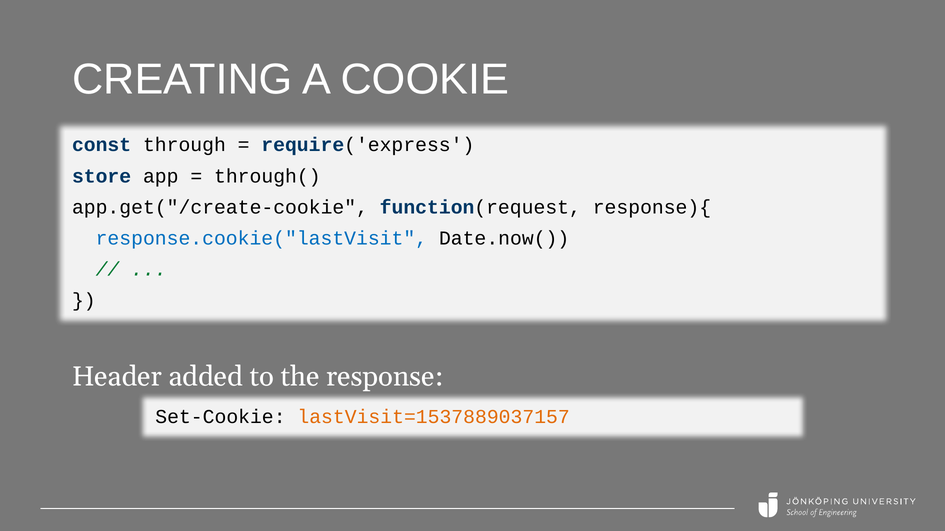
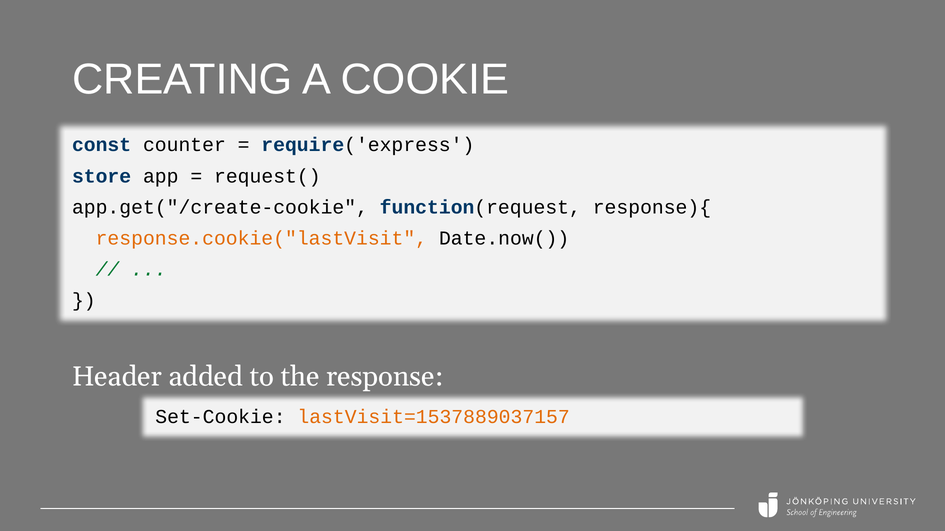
through: through -> counter (184, 145)
through(: through( -> request( (267, 176)
response.cookie("lastVisit colour: blue -> orange (261, 238)
